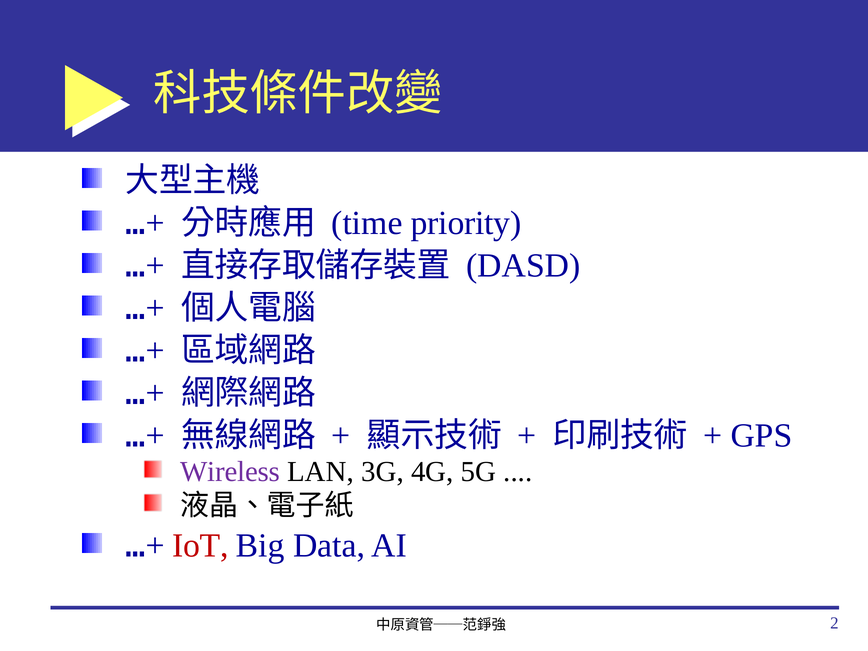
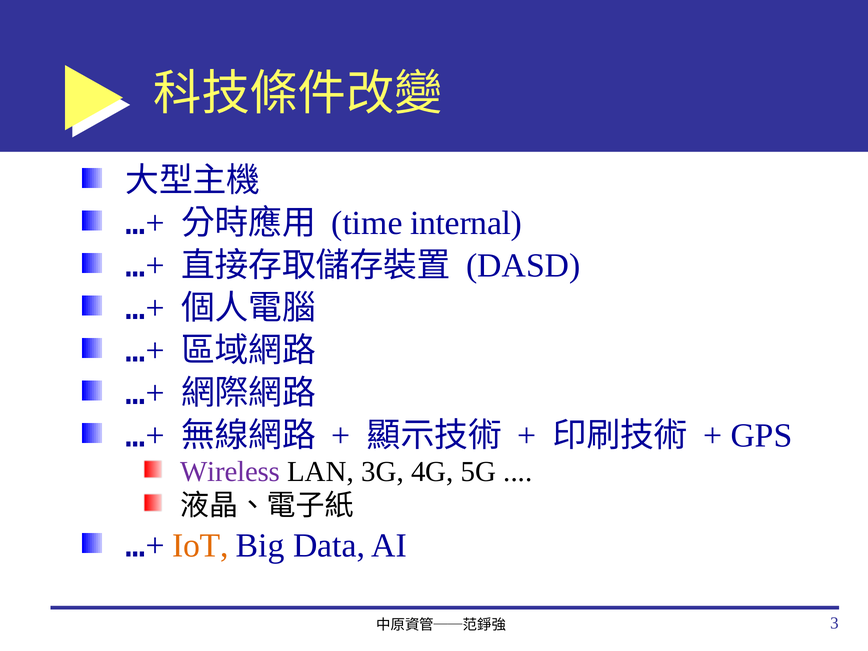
priority: priority -> internal (466, 223)
IoT colour: red -> orange (200, 546)
2: 2 -> 3 (834, 623)
